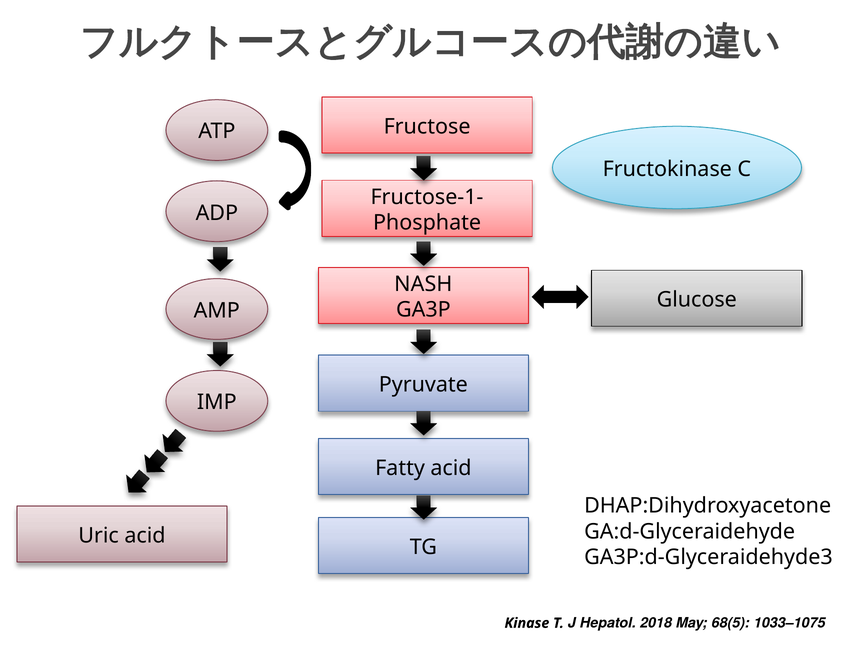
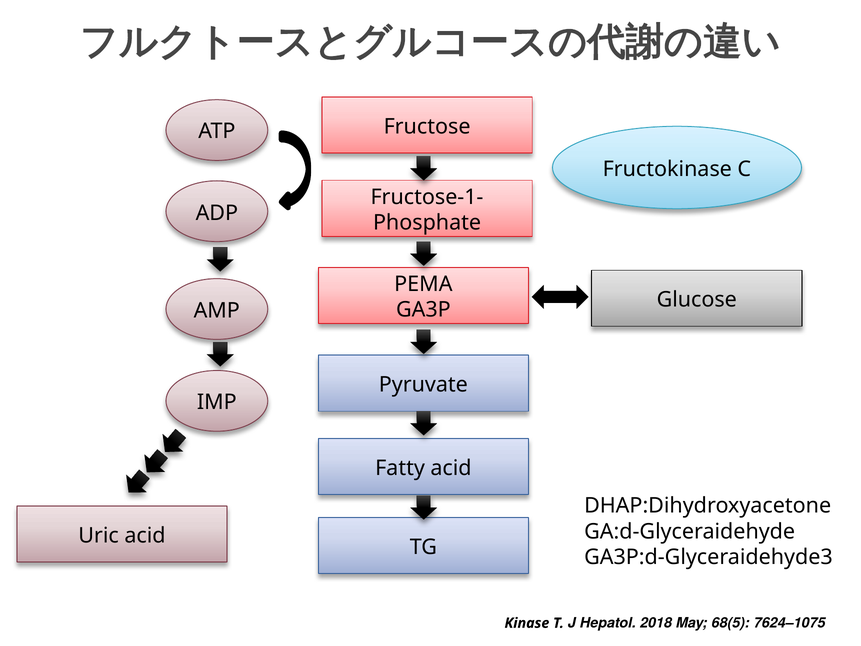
NASH: NASH -> PEMA (423, 284)
1033–1075: 1033–1075 -> 7624–1075 (790, 623)
